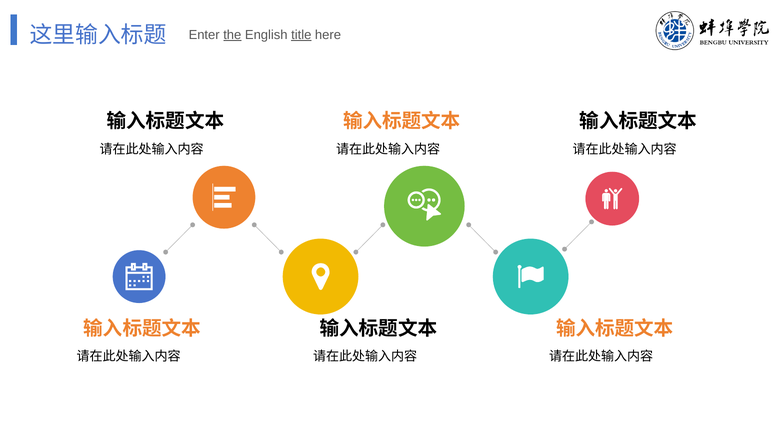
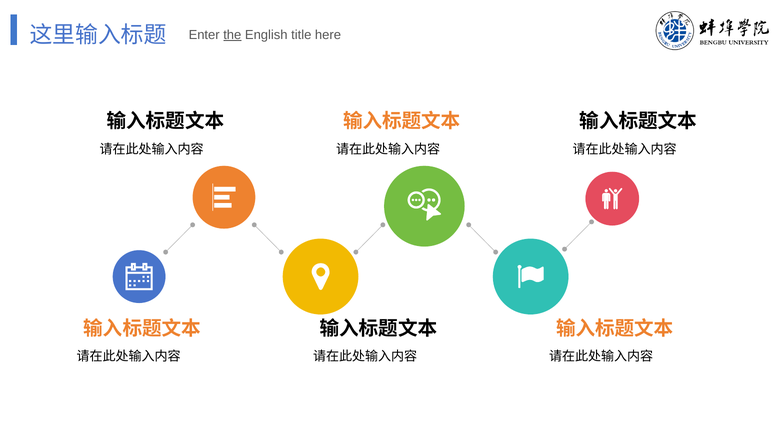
title underline: present -> none (301, 35)
